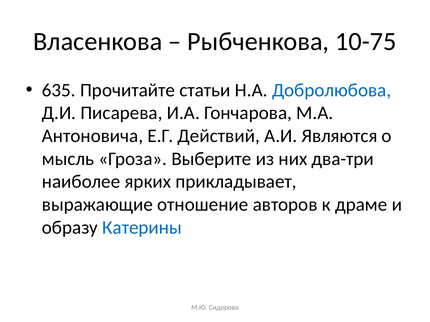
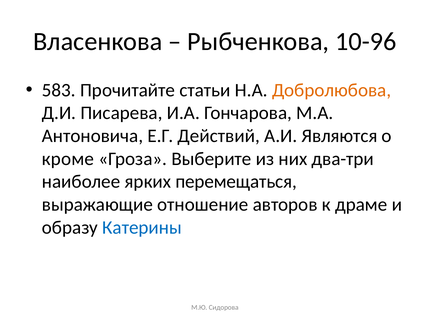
10-75: 10-75 -> 10-96 (366, 42)
635: 635 -> 583 (59, 90)
Добролюбова colour: blue -> orange (332, 90)
мысль: мысль -> кроме (68, 159)
прикладывает: прикладывает -> перемещаться (236, 182)
